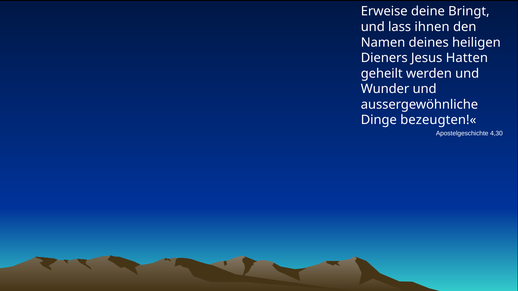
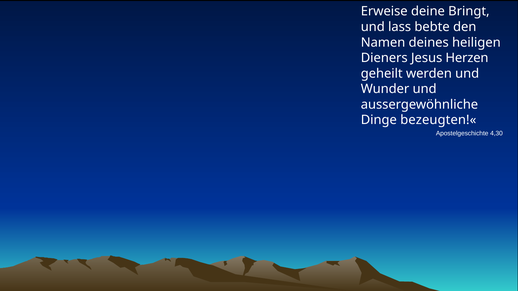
ihnen: ihnen -> bebte (432, 27)
Hatten: Hatten -> Herzen (467, 58)
